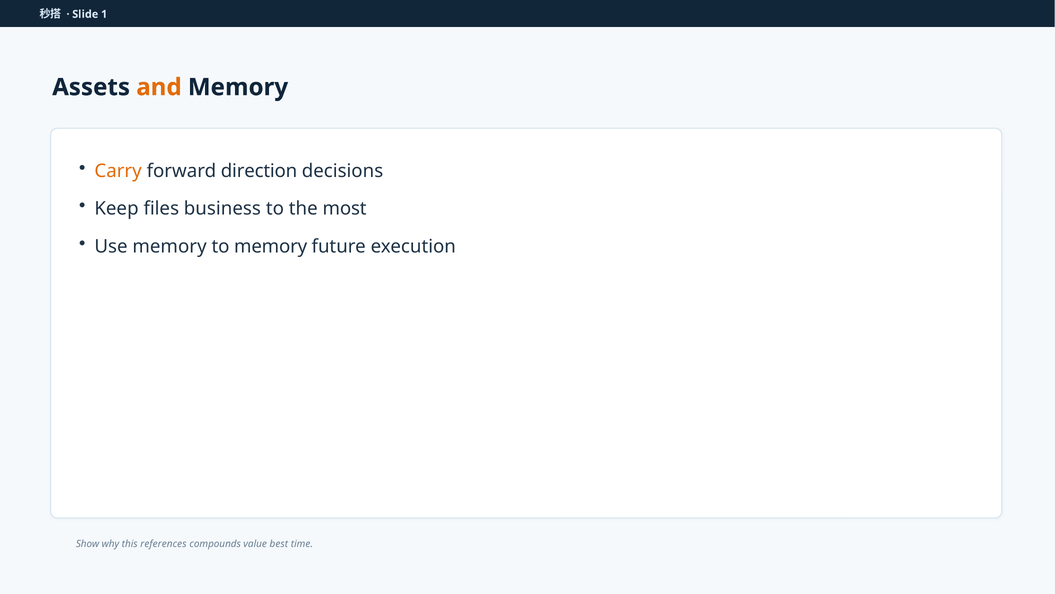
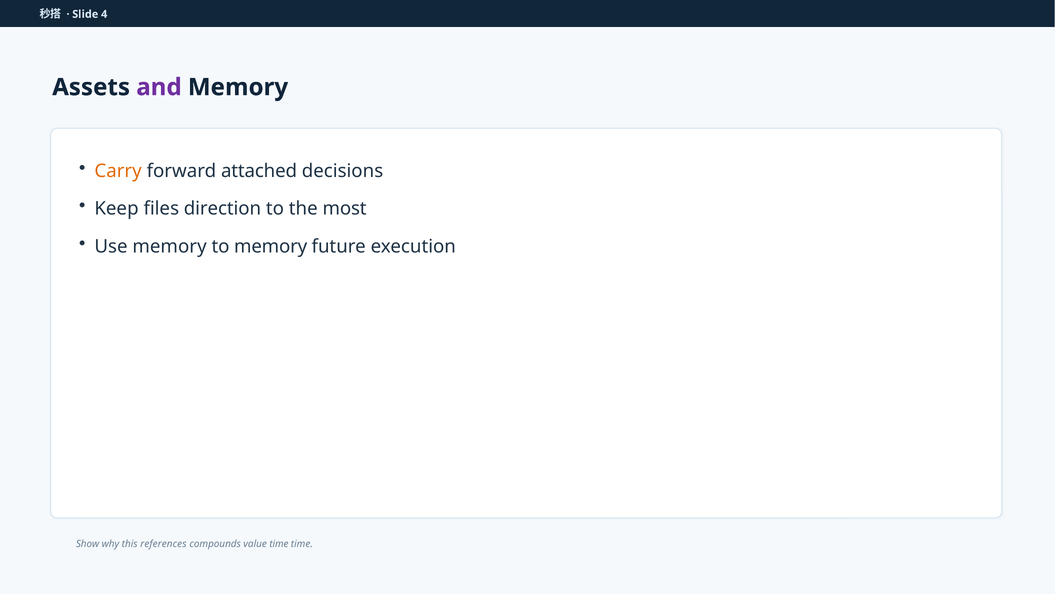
1: 1 -> 4 (104, 14)
and colour: orange -> purple (159, 87)
direction: direction -> attached (259, 171)
business: business -> direction (222, 209)
value best: best -> time (279, 543)
